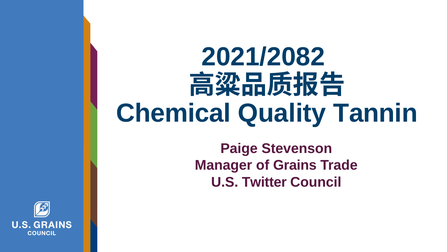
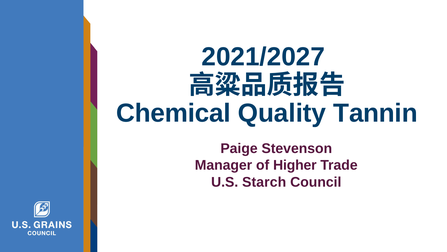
2021/2082: 2021/2082 -> 2021/2027 (263, 57)
Grains: Grains -> Higher (295, 165)
Twitter: Twitter -> Starch (264, 182)
